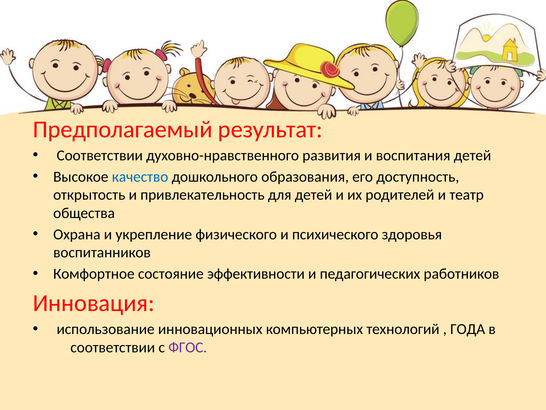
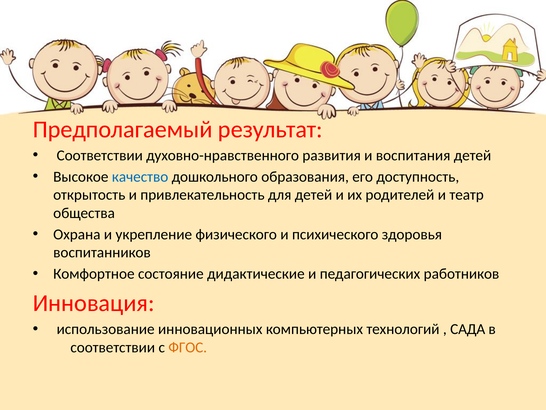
эффективности: эффективности -> дидактические (256, 274)
ГОДА: ГОДА -> САДА (468, 329)
ФГОС colour: purple -> orange (188, 347)
